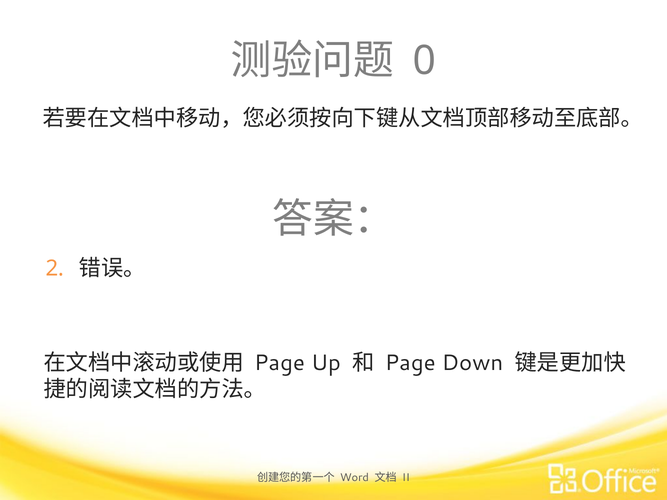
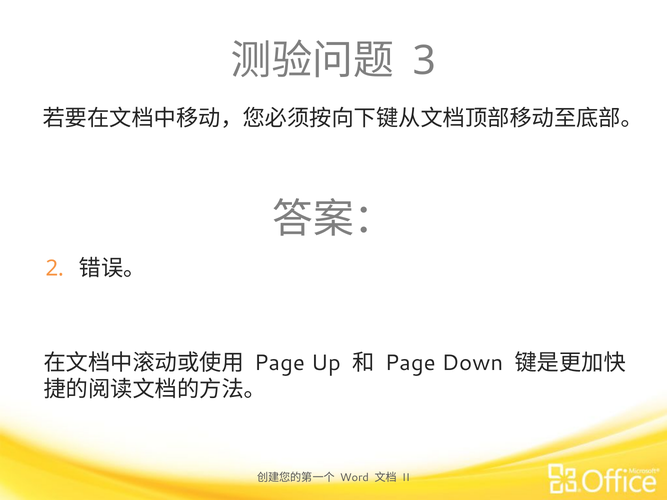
0: 0 -> 3 (425, 61)
